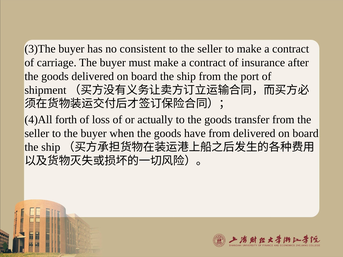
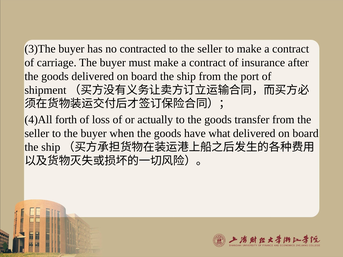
consistent: consistent -> contracted (143, 49)
have from: from -> what (219, 134)
